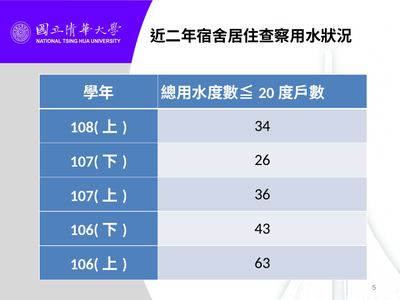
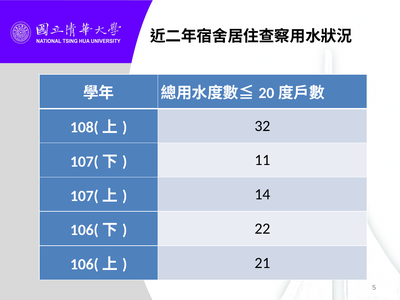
34: 34 -> 32 (262, 126)
26: 26 -> 11 (262, 160)
36: 36 -> 14 (262, 194)
43: 43 -> 22 (262, 229)
63: 63 -> 21 (262, 263)
